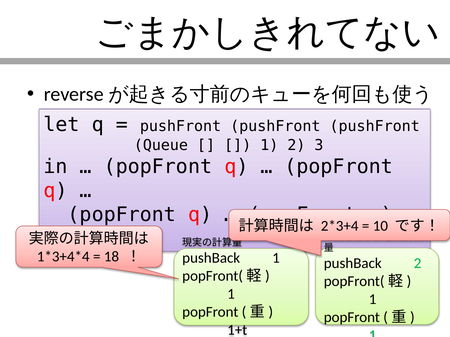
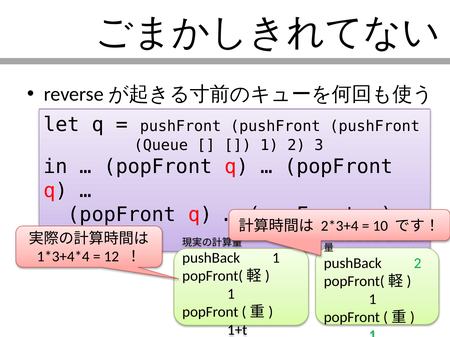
18: 18 -> 12 (111, 257)
